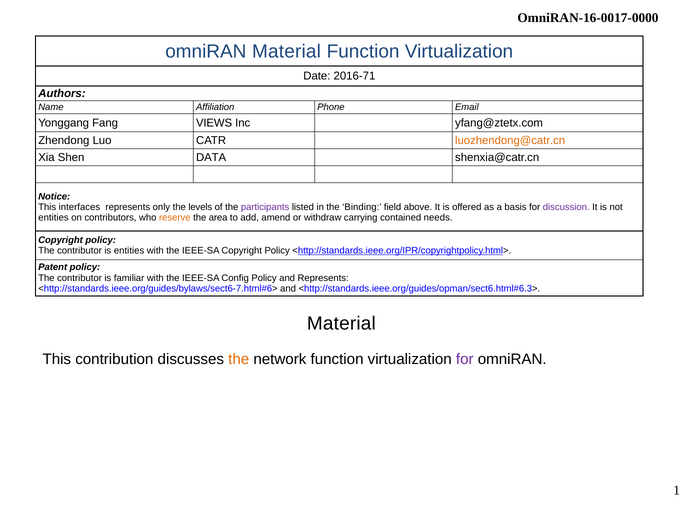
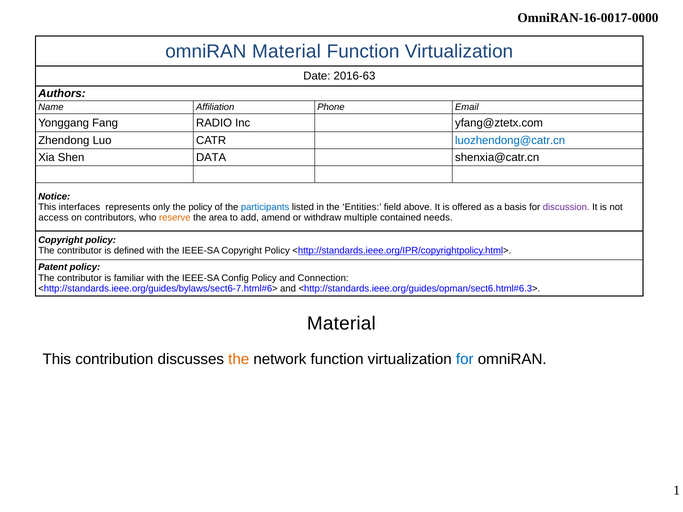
2016-71: 2016-71 -> 2016-63 (354, 76)
VIEWS: VIEWS -> RADIO (214, 123)
luozhendong@catr.cn colour: orange -> blue (510, 140)
the levels: levels -> policy (200, 207)
participants colour: purple -> blue (265, 207)
Binding: Binding -> Entities (362, 207)
entities: entities -> access (54, 218)
carrying: carrying -> multiple (361, 218)
is entities: entities -> defined (129, 251)
and Represents: Represents -> Connection (323, 278)
for colour: purple -> blue (465, 359)
